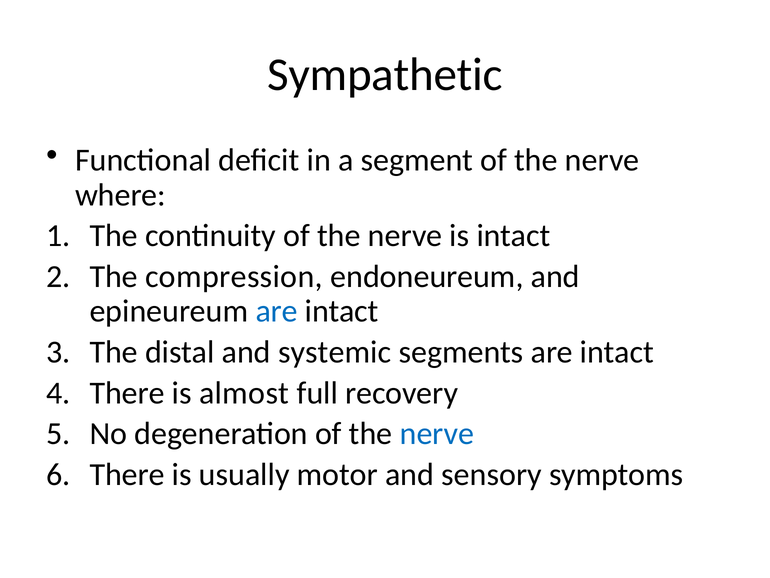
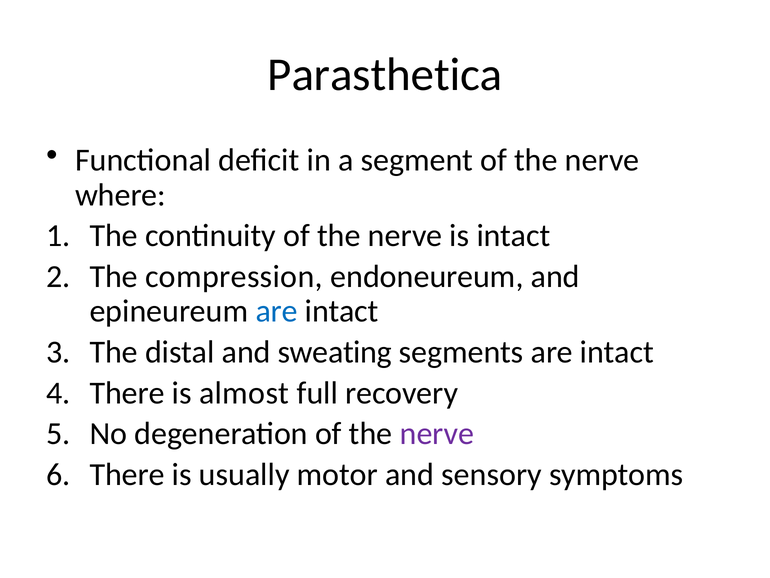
Sympathetic: Sympathetic -> Parasthetica (385, 75)
systemic: systemic -> sweating (335, 352)
nerve colour: blue -> purple (437, 433)
